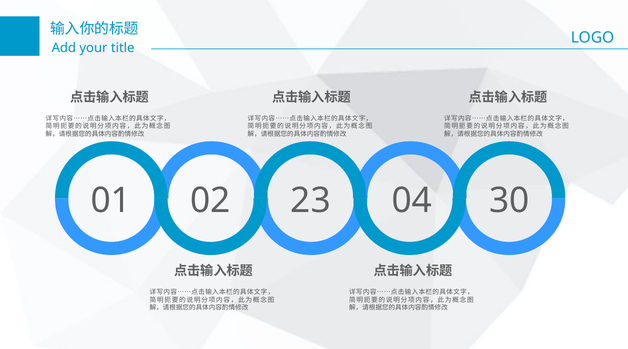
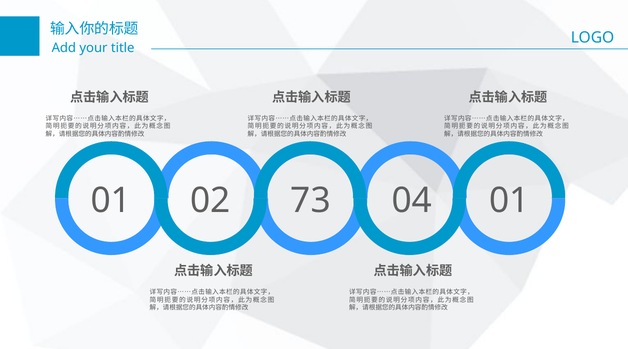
23: 23 -> 73 (311, 201)
04 30: 30 -> 01 (509, 201)
